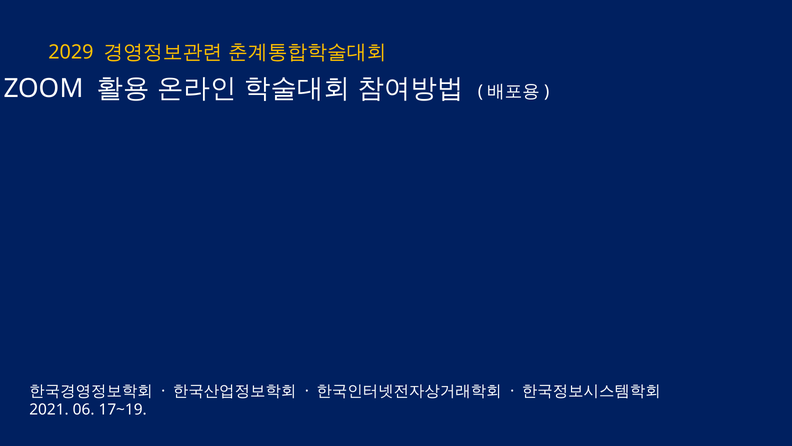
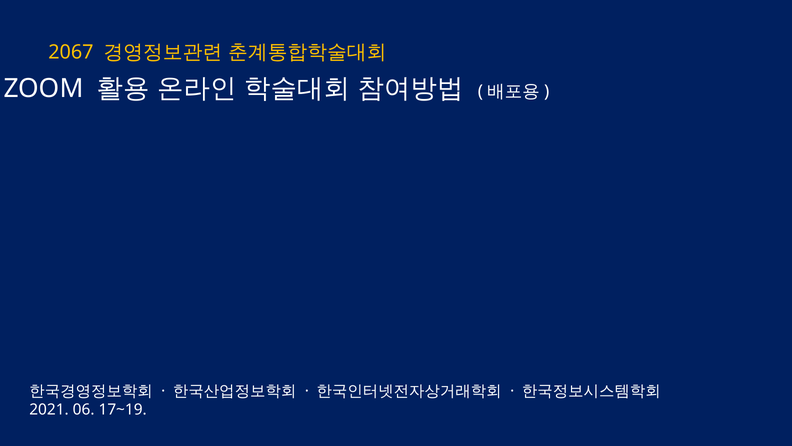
2029: 2029 -> 2067 (71, 52)
